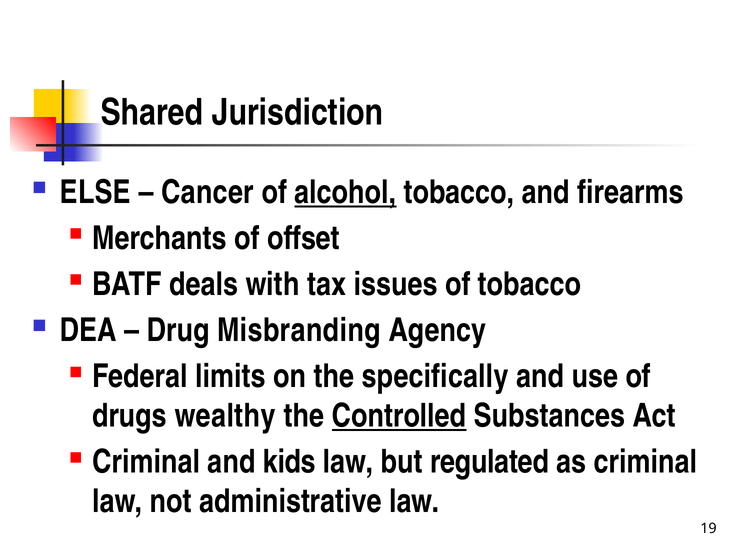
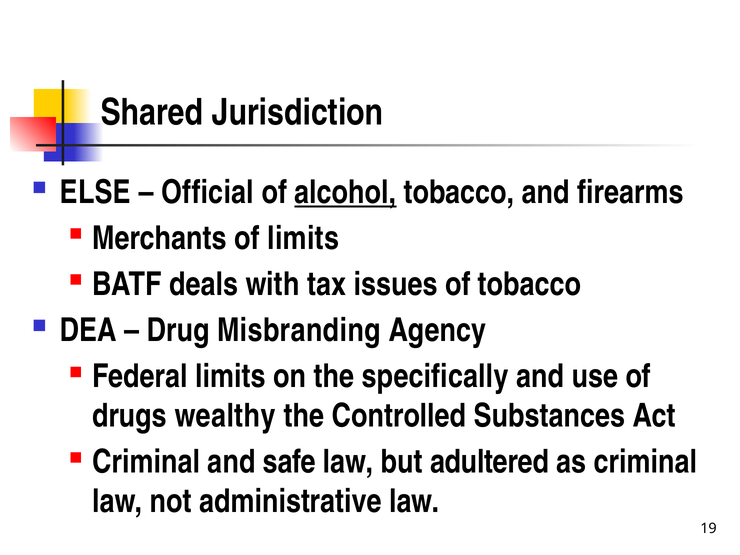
Cancer: Cancer -> Official (208, 192)
of offset: offset -> limits (303, 238)
Controlled underline: present -> none (399, 416)
kids: kids -> safe (289, 462)
regulated: regulated -> adultered (490, 462)
